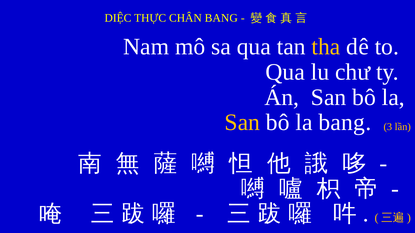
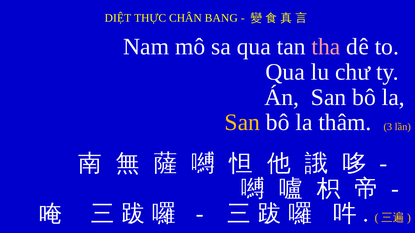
DIỆC: DIỆC -> DIỆT (118, 18)
tha colour: yellow -> pink (326, 47)
la bang: bang -> thâm (345, 123)
